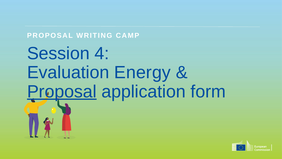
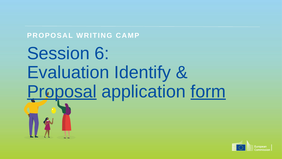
4: 4 -> 6 (102, 53)
Energy: Energy -> Identify (143, 72)
form underline: none -> present (208, 91)
